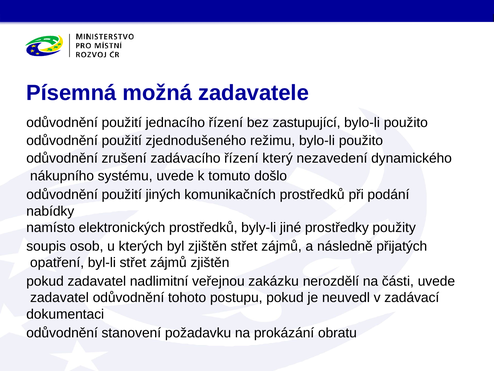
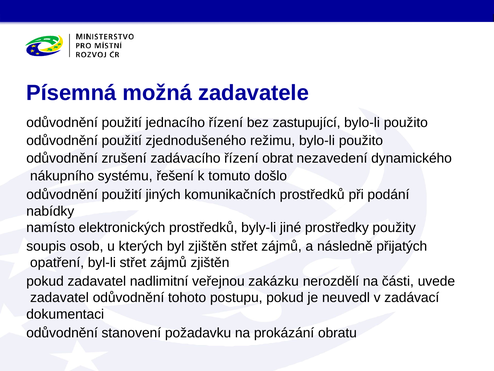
který: který -> obrat (278, 158)
systému uvede: uvede -> řešení (175, 176)
